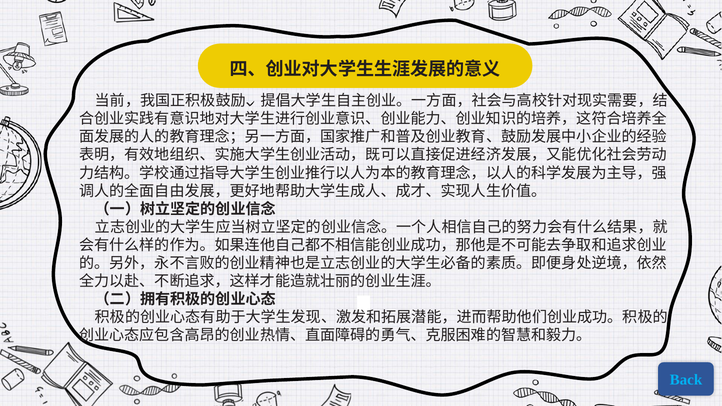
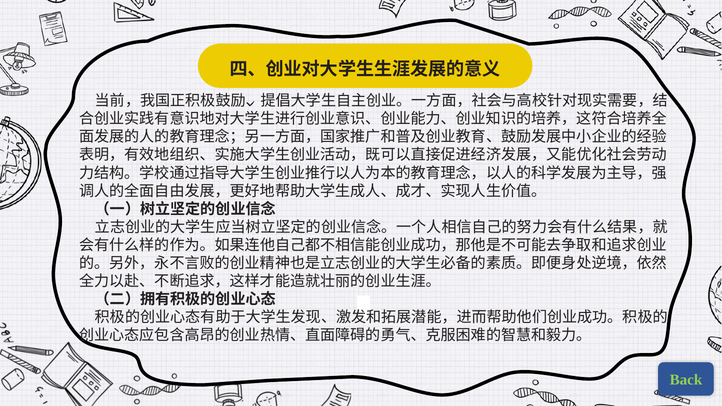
Back colour: light blue -> light green (686, 380)
